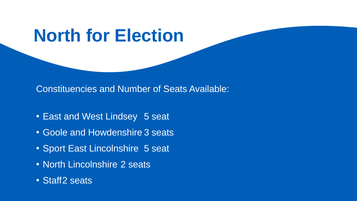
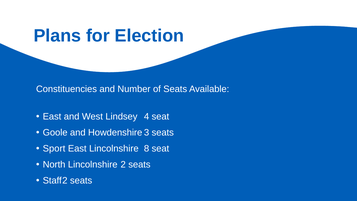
North: North -> Plans (57, 36)
Lindsey 5: 5 -> 4 (147, 116)
Lincolnshire 5: 5 -> 8 (147, 148)
